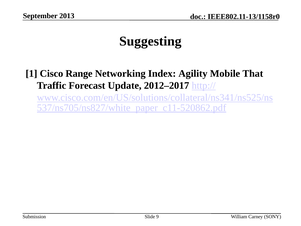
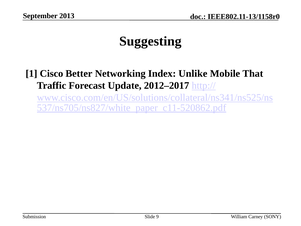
Range: Range -> Better (79, 73)
Agility: Agility -> Unlike (193, 73)
